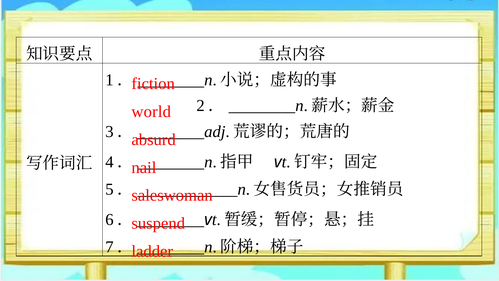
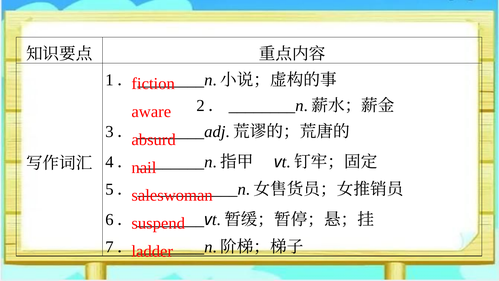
world: world -> aware (151, 112)
